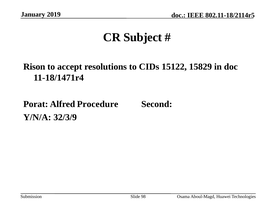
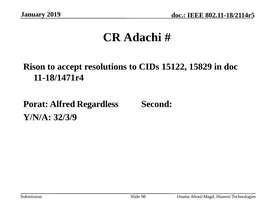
Subject: Subject -> Adachi (143, 37)
Procedure: Procedure -> Regardless (98, 104)
